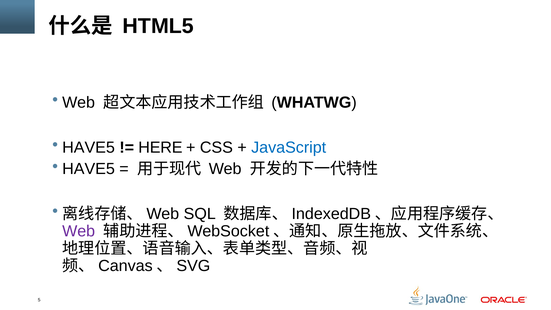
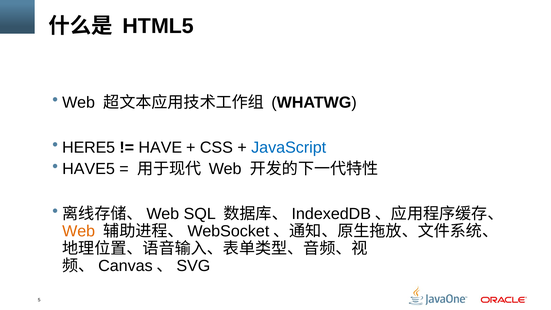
HAVE5: HAVE5 -> HERE5 (89, 147)
HERE: HERE -> HAVE (160, 147)
Web colour: purple -> orange (79, 231)
